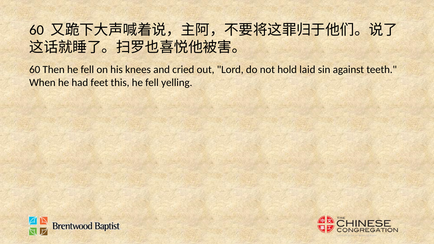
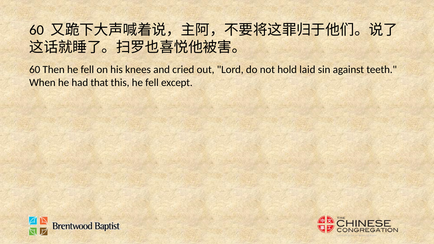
feet: feet -> that (99, 82)
yelling: yelling -> except (177, 82)
